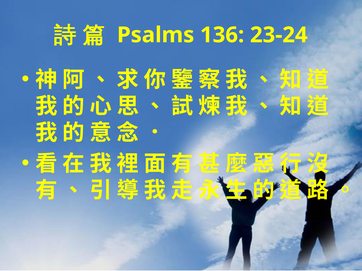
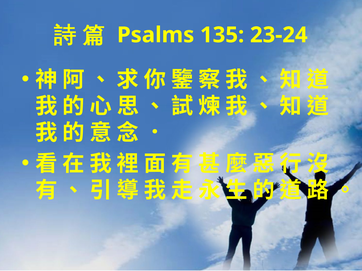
136: 136 -> 135 (222, 35)
